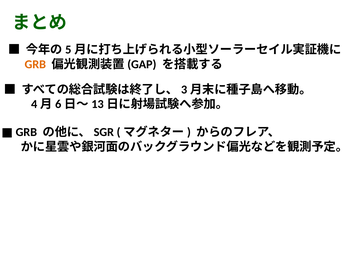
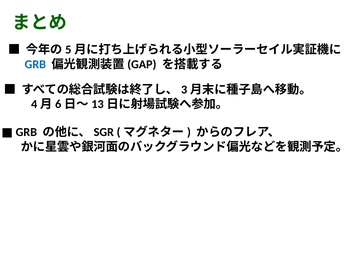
GRB colour: orange -> blue (35, 64)
